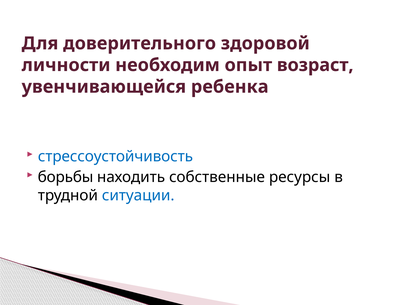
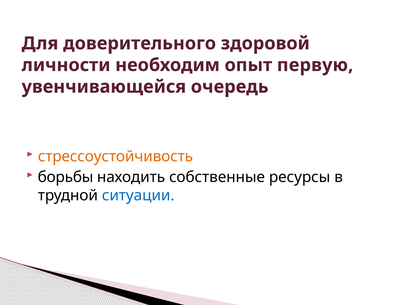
возраст: возраст -> первую (315, 65)
ребенка: ребенка -> очередь (230, 87)
стрессоустойчивость colour: blue -> orange (115, 157)
